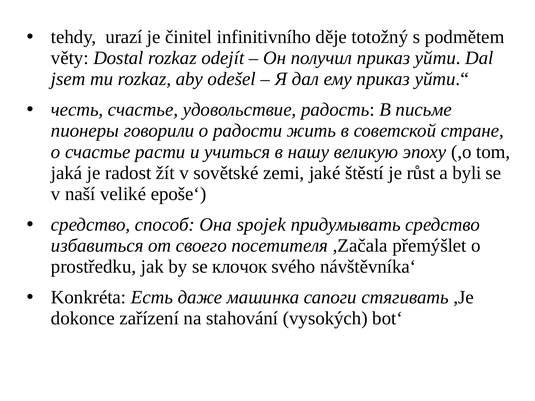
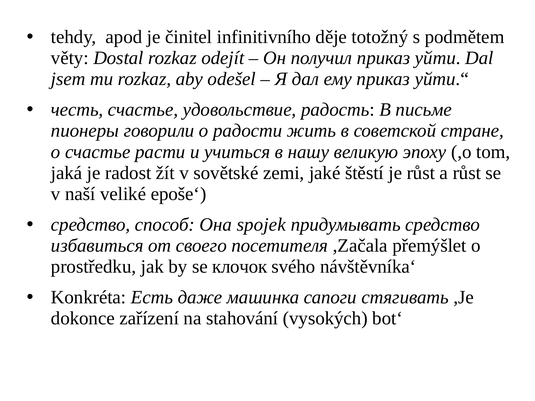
urazí: urazí -> apod (124, 37)
a byli: byli -> růst (467, 173)
